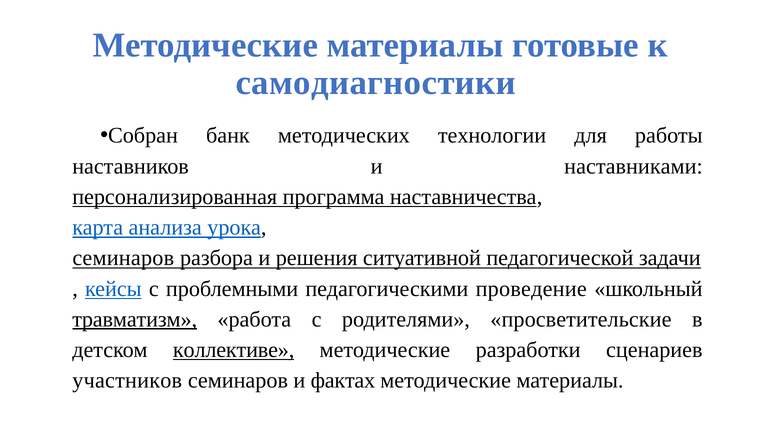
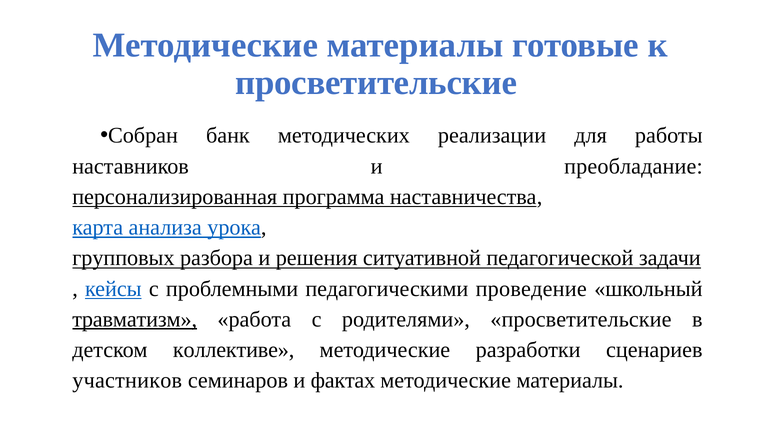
самодиагностики: самодиагностики -> просветительские (376, 83)
технологии: технологии -> реализации (492, 136)
наставниками: наставниками -> преобладание (633, 166)
семинаров: семинаров -> групповых (123, 258)
коллективе underline: present -> none (234, 350)
